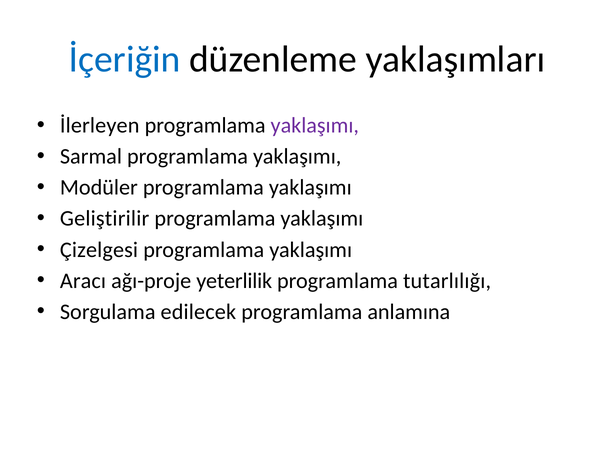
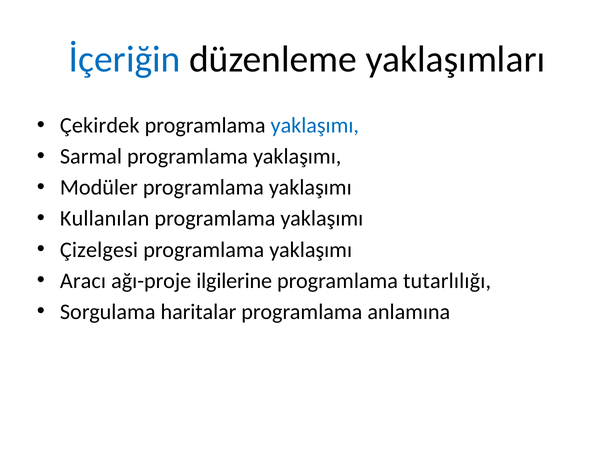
İlerleyen: İlerleyen -> Çekirdek (100, 126)
yaklaşımı colour: purple -> blue (315, 126)
Geliştirilir: Geliştirilir -> Kullanılan (105, 219)
yeterlilik: yeterlilik -> ilgilerine (234, 281)
edilecek: edilecek -> haritalar (198, 312)
